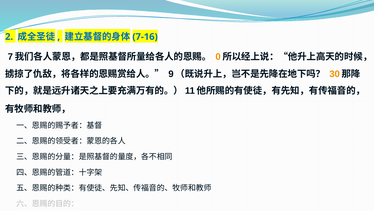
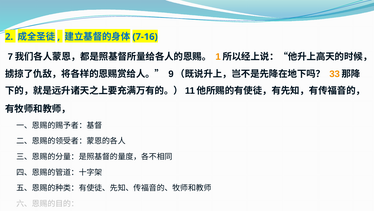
0: 0 -> 1 (218, 57)
30: 30 -> 33 (335, 74)
